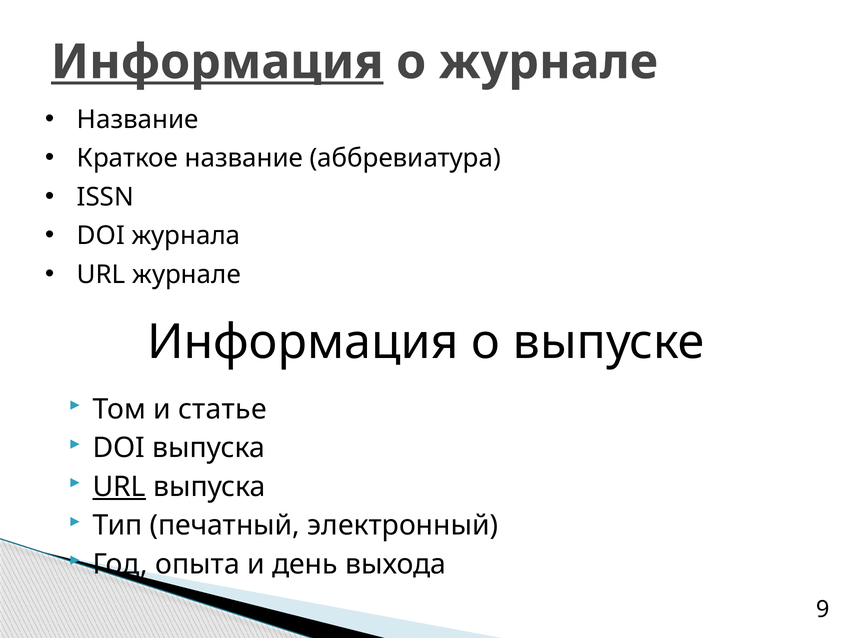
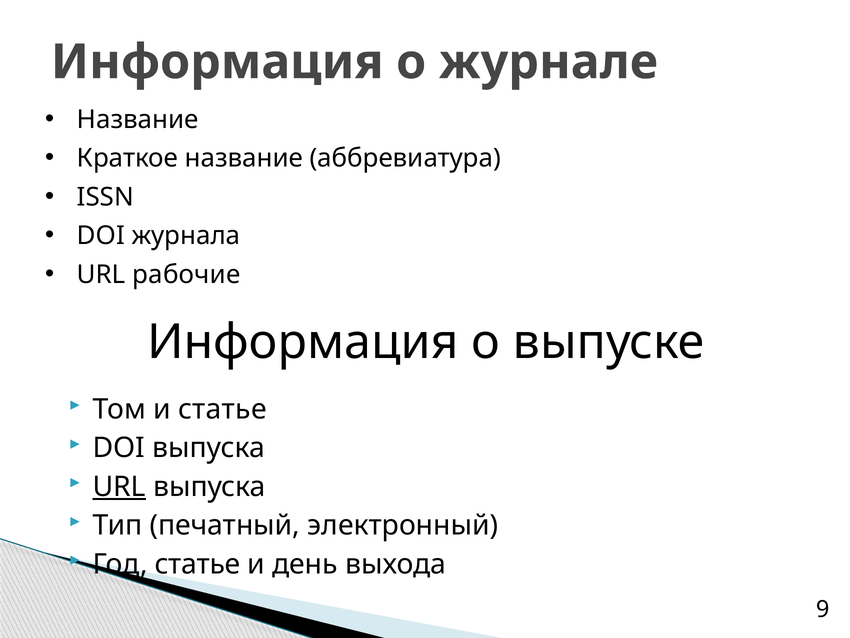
Информация underline: present -> none (217, 62)
URL журнале: журнале -> рабочие (186, 274)
Год опыта: опыта -> статье (198, 564)
